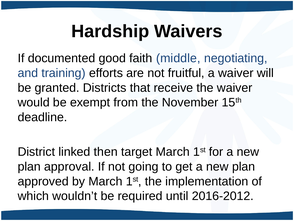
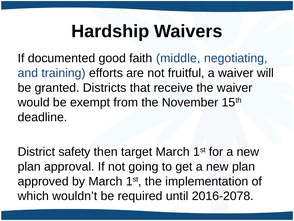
linked: linked -> safety (74, 152)
2016-2012: 2016-2012 -> 2016-2078 (223, 196)
